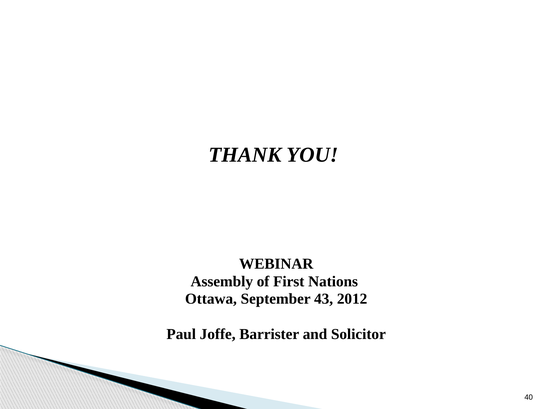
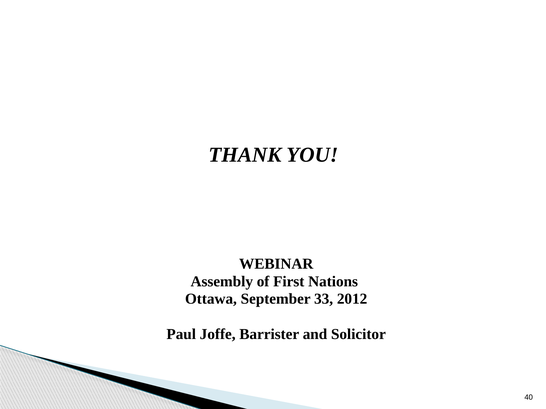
43: 43 -> 33 (324, 299)
